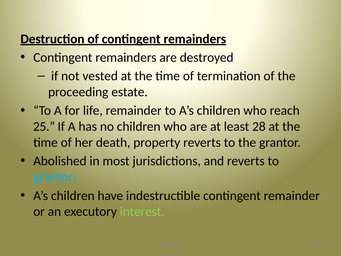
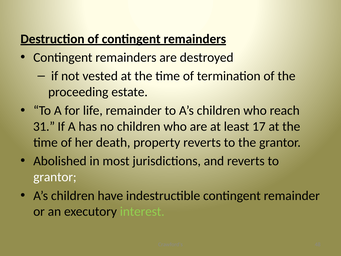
25: 25 -> 31 (44, 126)
28: 28 -> 17 (259, 126)
grantor colour: light blue -> white (55, 177)
